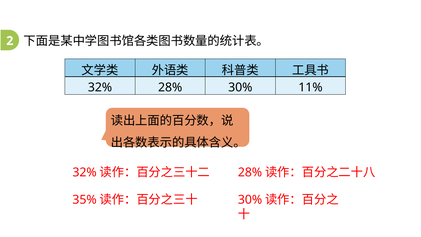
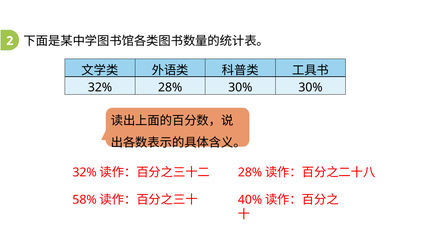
30% 11%: 11% -> 30% (311, 87)
35%: 35% -> 58% (85, 200)
30%: 30% -> 40% (250, 200)
